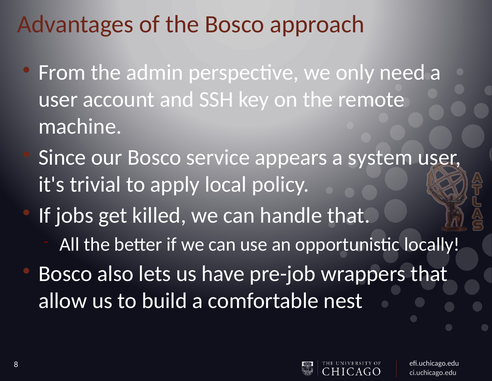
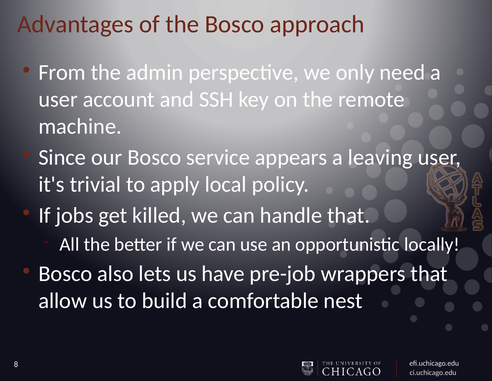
system: system -> leaving (380, 157)
